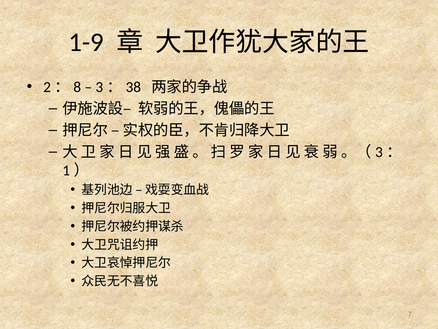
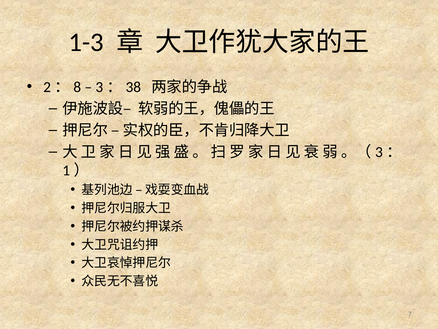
1-9: 1-9 -> 1-3 (86, 42)
